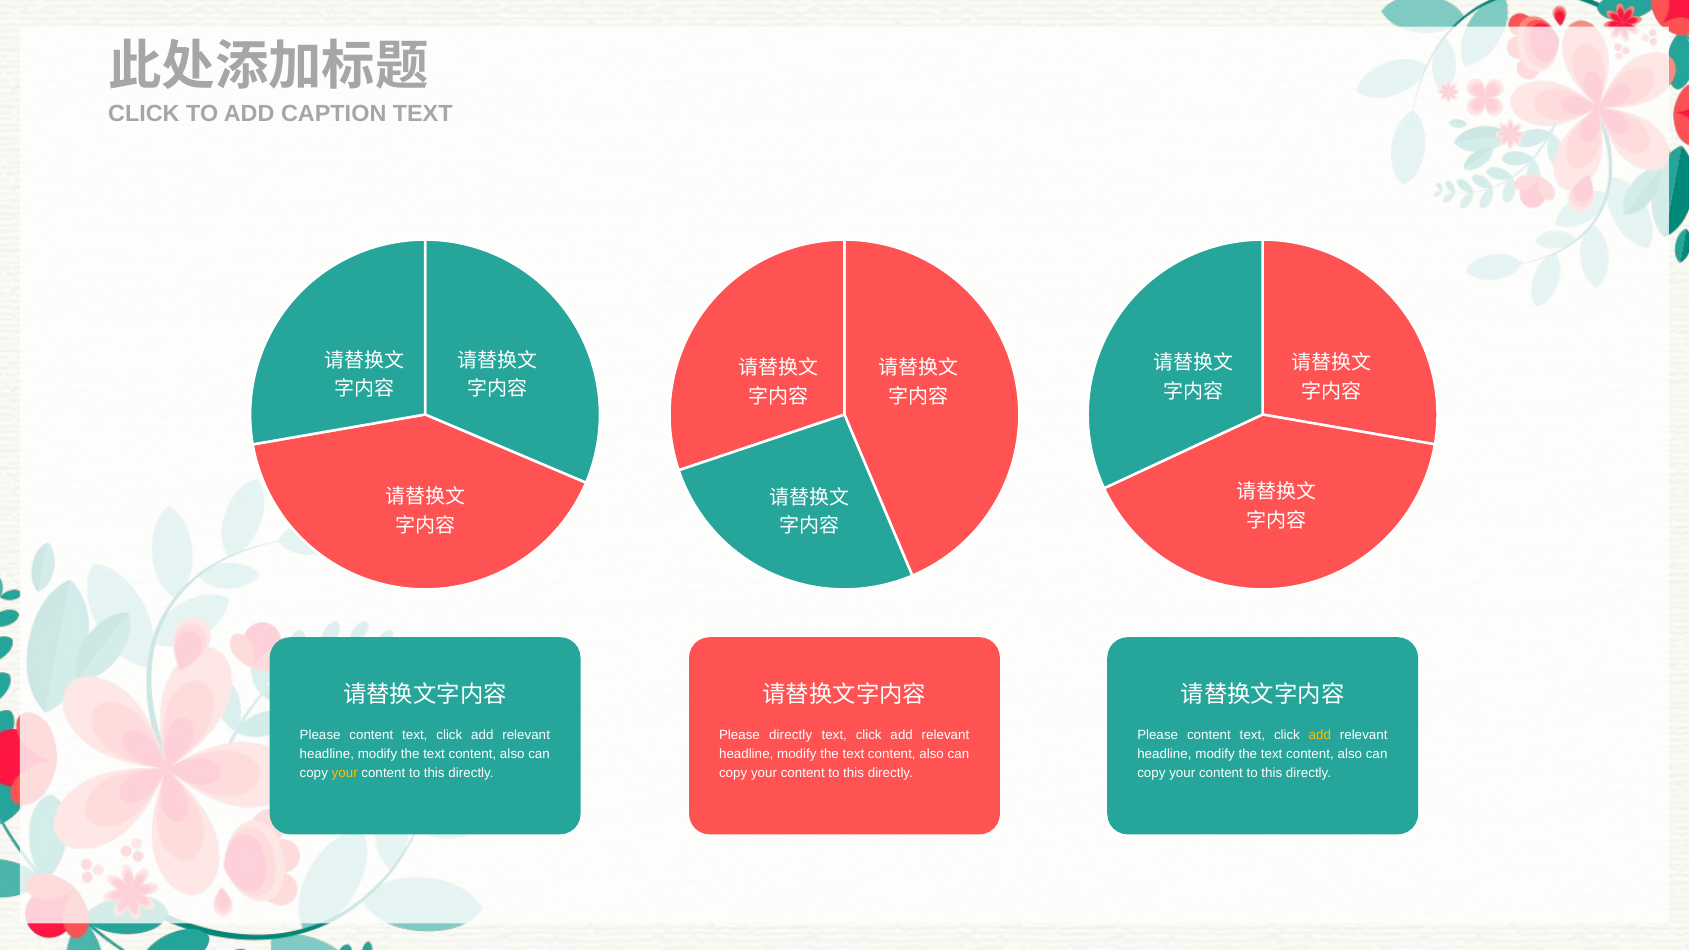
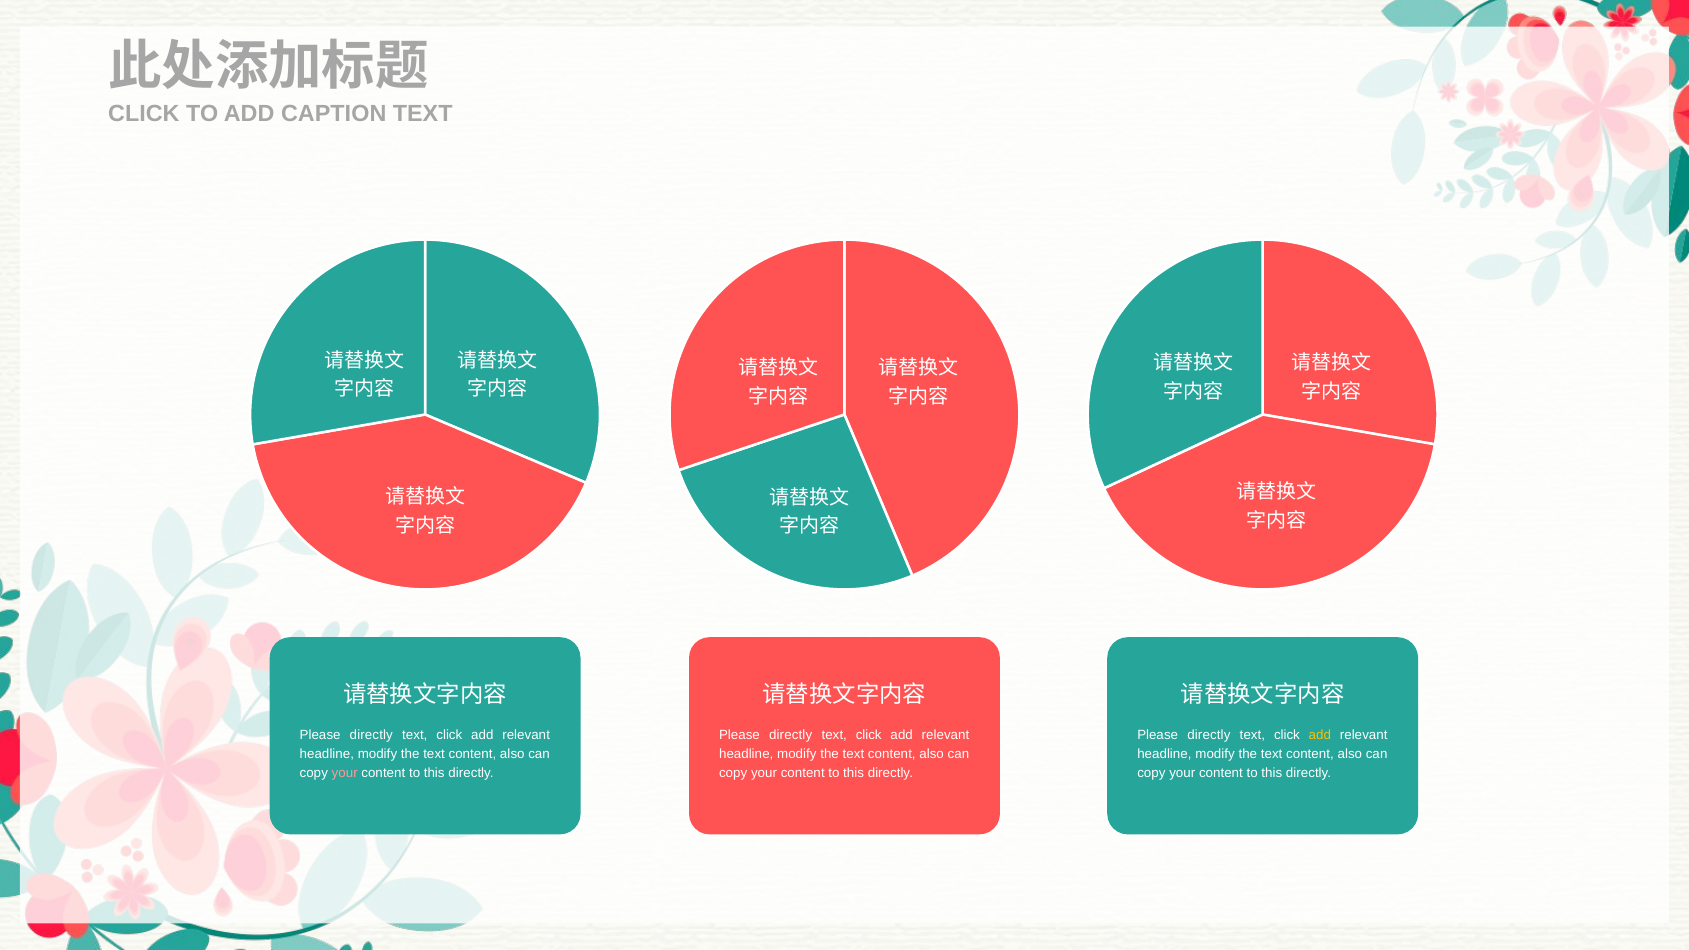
content: content -> directly (371, 735)
content: content -> directly (1209, 735)
your colour: yellow -> pink (345, 773)
